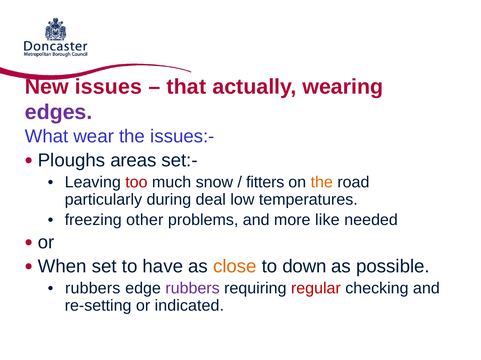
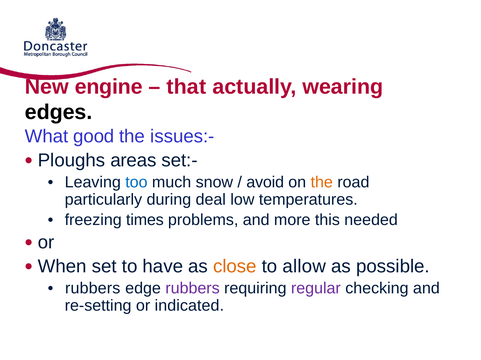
issues: issues -> engine (109, 87)
edges colour: purple -> black (59, 113)
wear: wear -> good (94, 137)
too colour: red -> blue (136, 183)
fitters: fitters -> avoid (265, 183)
other: other -> times (145, 220)
like: like -> this (327, 220)
down: down -> allow (304, 267)
regular colour: red -> purple (316, 289)
